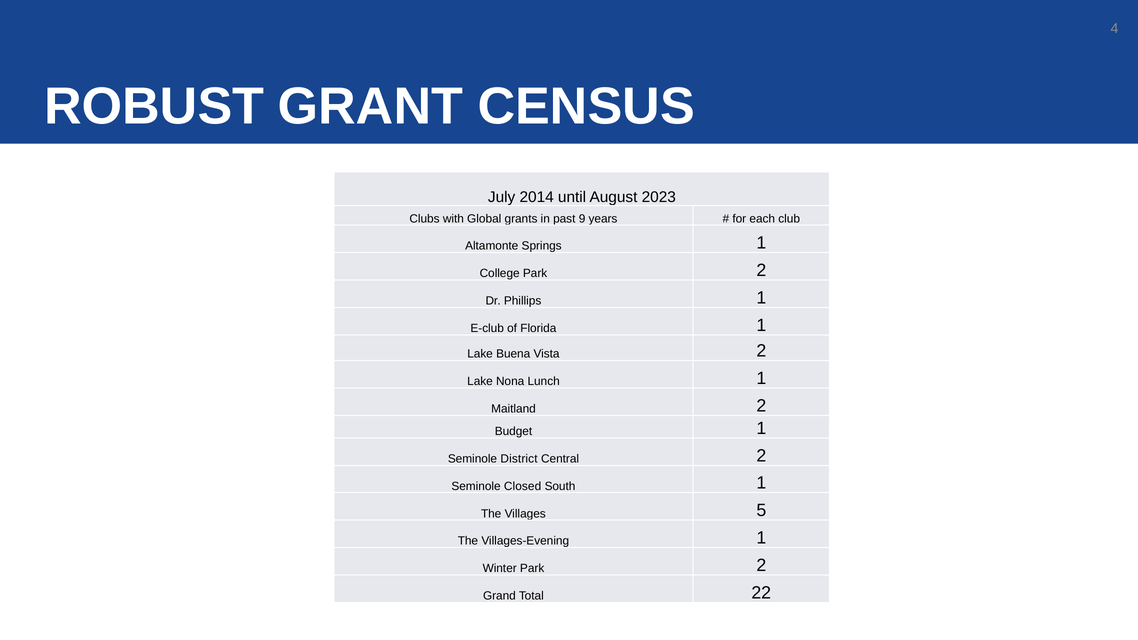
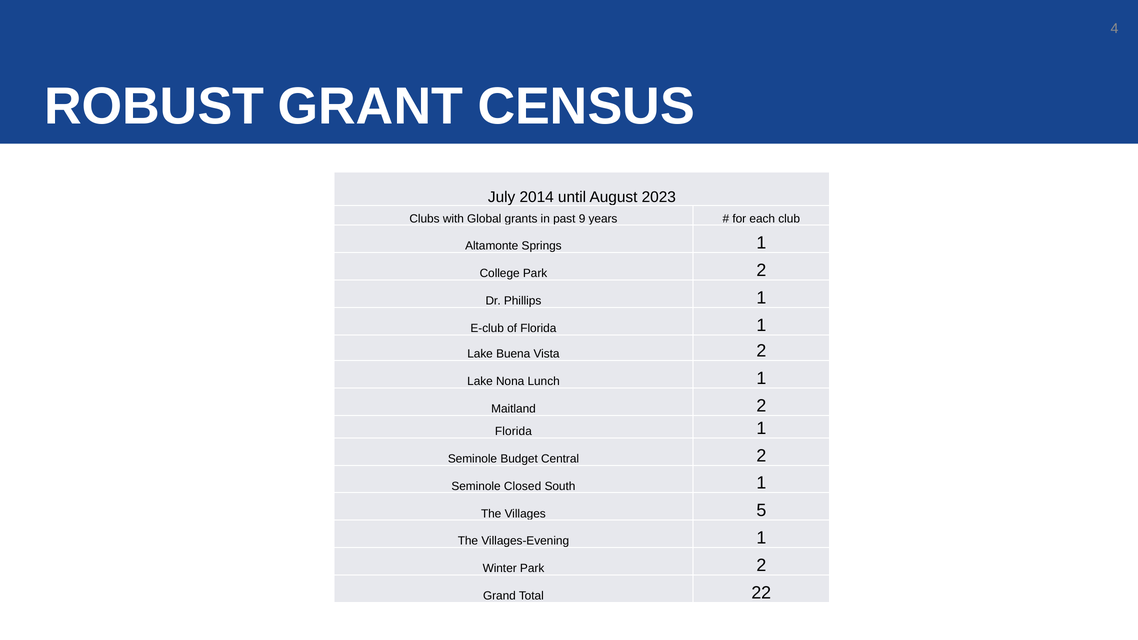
Budget: Budget -> Florida (513, 431)
District: District -> Budget (519, 459)
